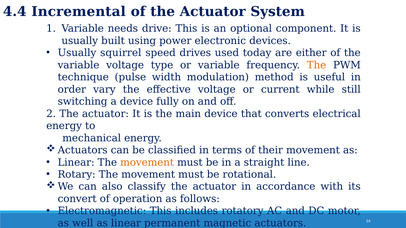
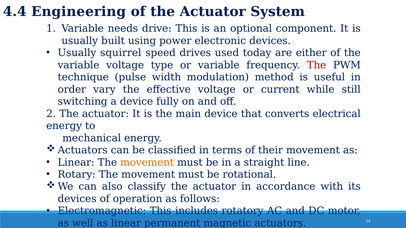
Incremental: Incremental -> Engineering (79, 12)
The colour: orange -> red (317, 65)
convert: convert -> devices (77, 199)
